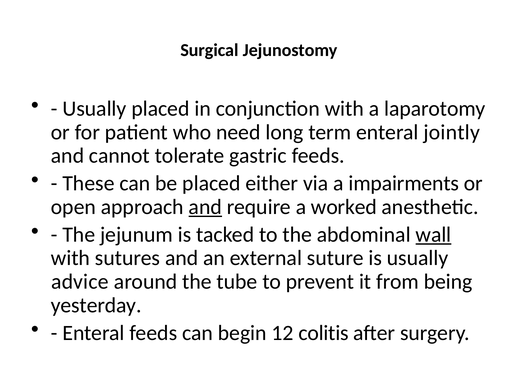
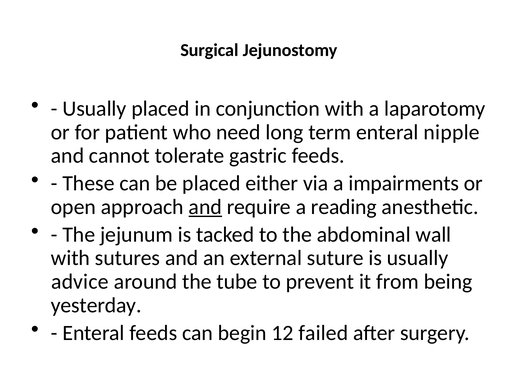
jointly: jointly -> nipple (452, 132)
worked: worked -> reading (344, 207)
wall underline: present -> none (433, 234)
colitis: colitis -> failed (323, 332)
